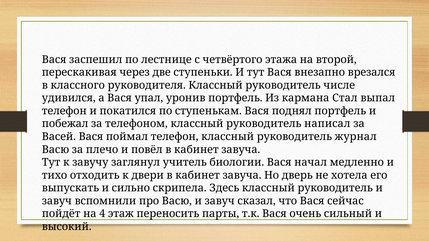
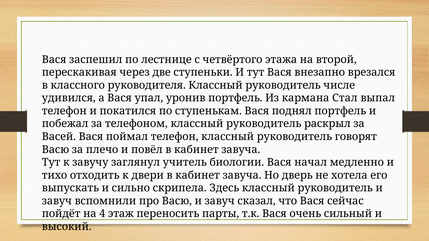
написал: написал -> раскрыл (327, 124)
журнал: журнал -> говорят (356, 137)
